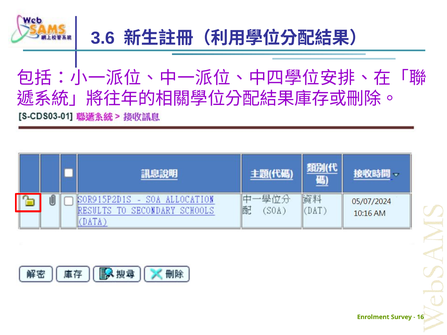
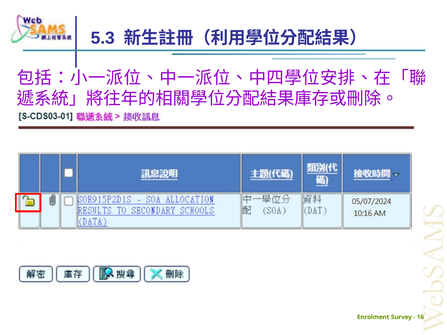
3.6: 3.6 -> 5.3 (103, 38)
